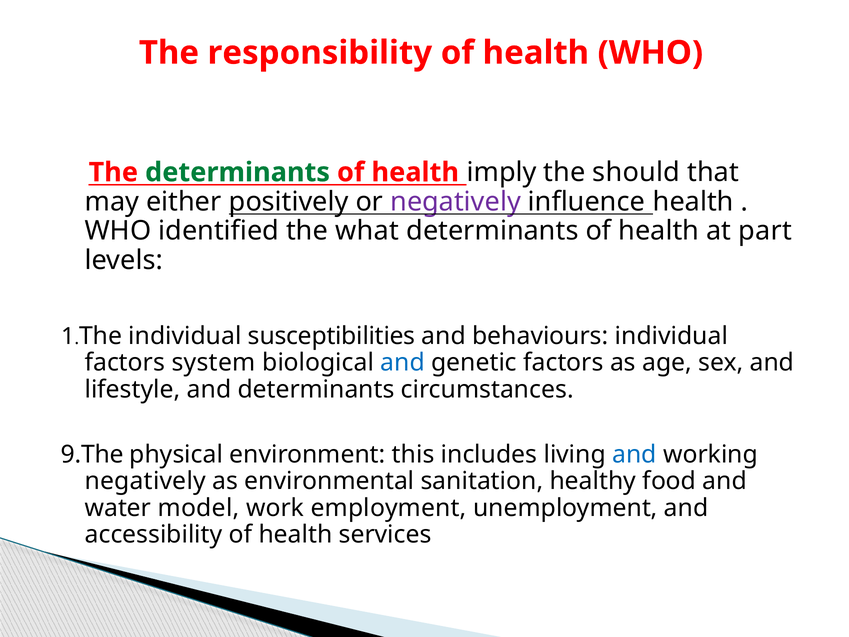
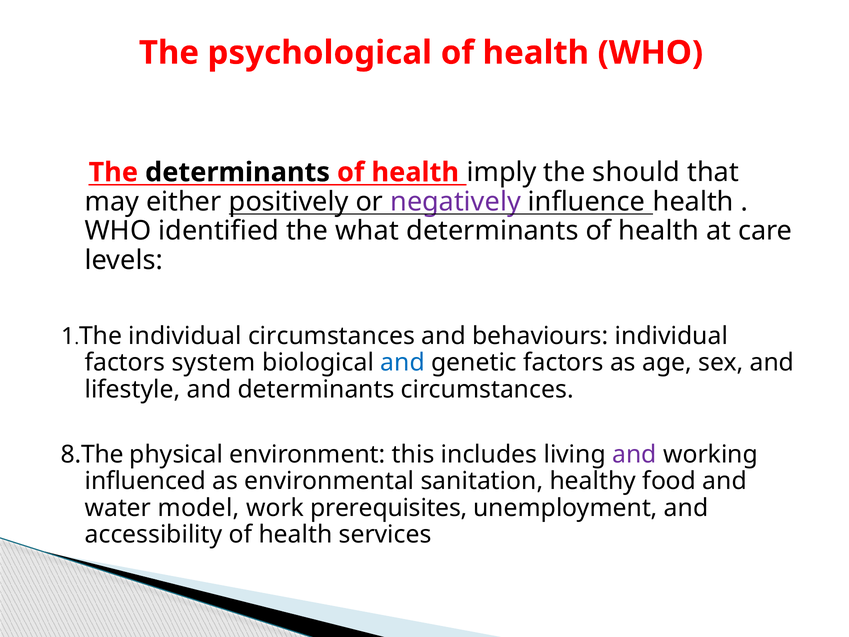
responsibility: responsibility -> psychological (320, 53)
determinants colour: green -> black (238, 172)
part: part -> care (765, 231)
individual susceptibilities: susceptibilities -> circumstances (332, 336)
9.The: 9.The -> 8.The (92, 454)
and colour: blue -> purple (634, 454)
negatively: negatively -> influenced (145, 481)
employment: employment -> prerequisites (389, 508)
